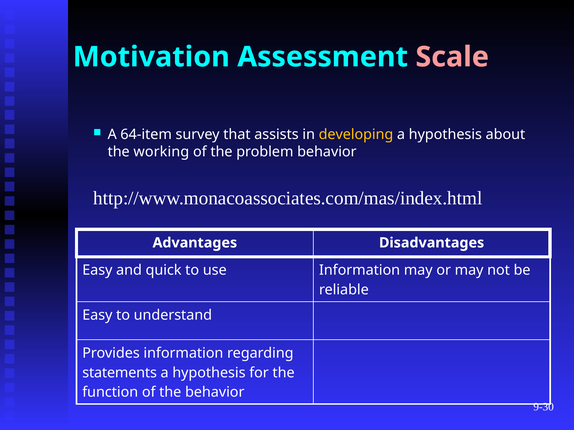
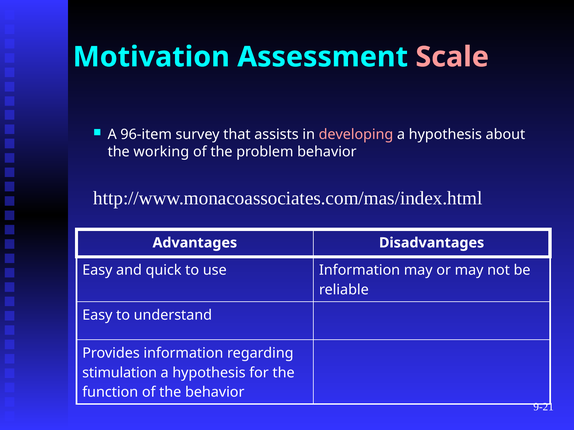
64-item: 64-item -> 96-item (146, 135)
developing colour: yellow -> pink (356, 135)
statements: statements -> stimulation (120, 373)
9-30: 9-30 -> 9-21 (544, 407)
